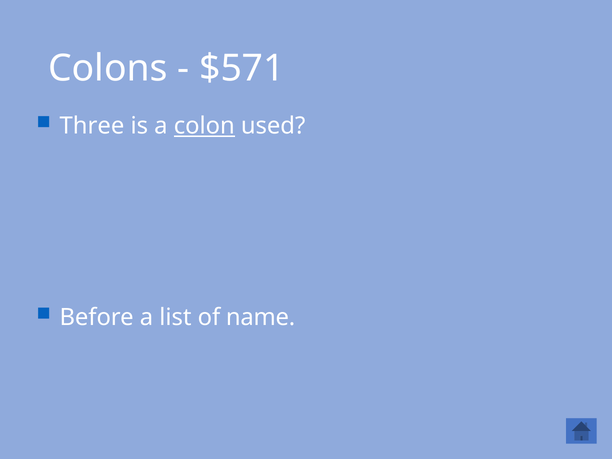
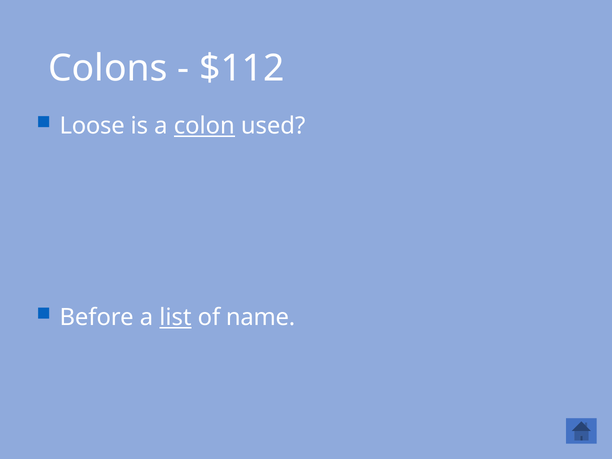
$571: $571 -> $112 (242, 69)
Three: Three -> Loose (92, 126)
list underline: none -> present (175, 318)
